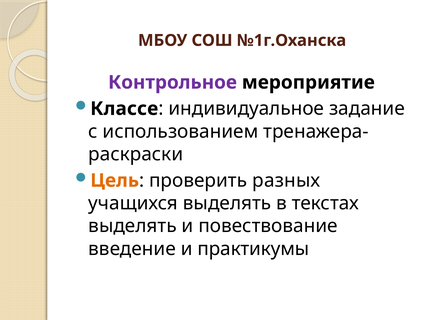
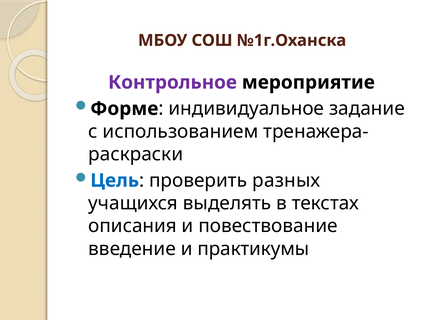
Классе: Классе -> Форме (124, 109)
Цель colour: orange -> blue (115, 181)
выделять: выделять -> описания (133, 226)
